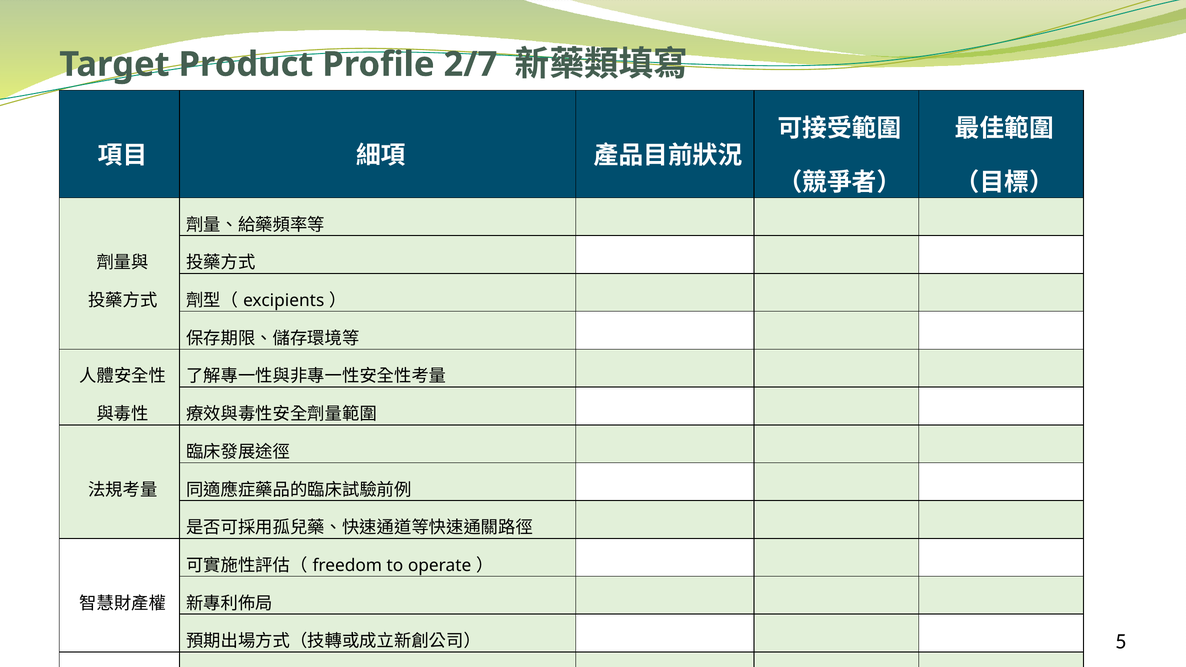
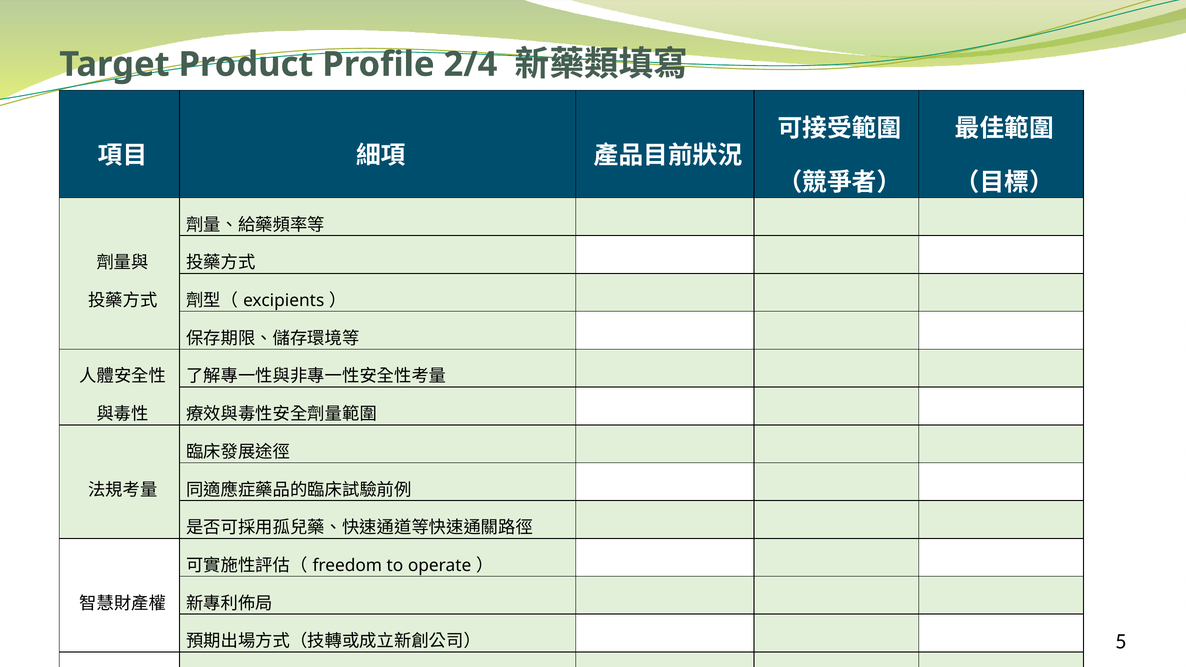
2/7: 2/7 -> 2/4 (470, 64)
